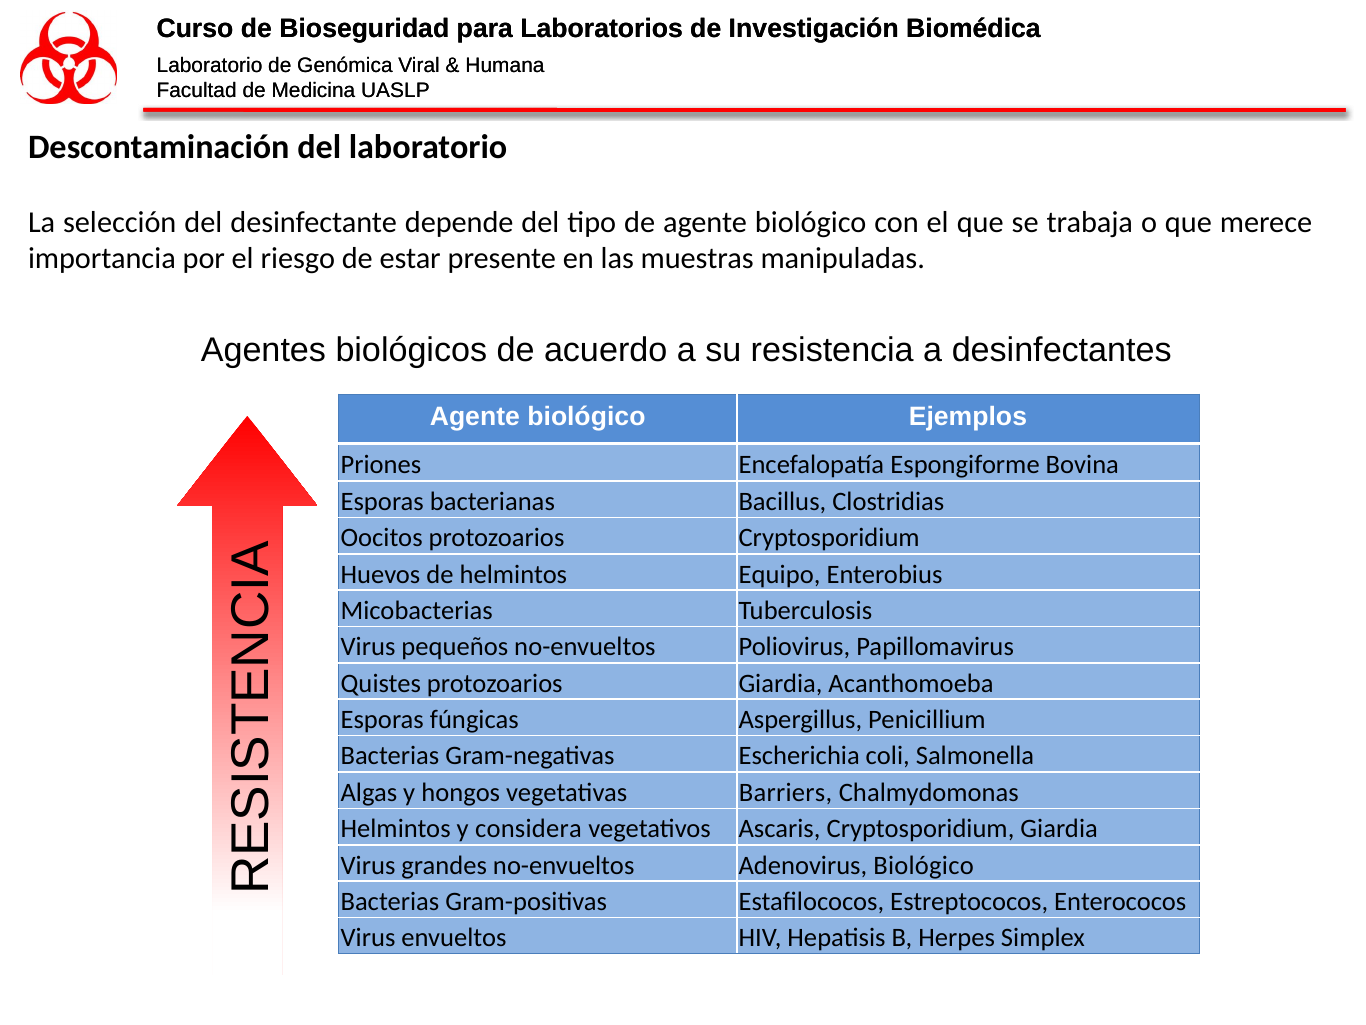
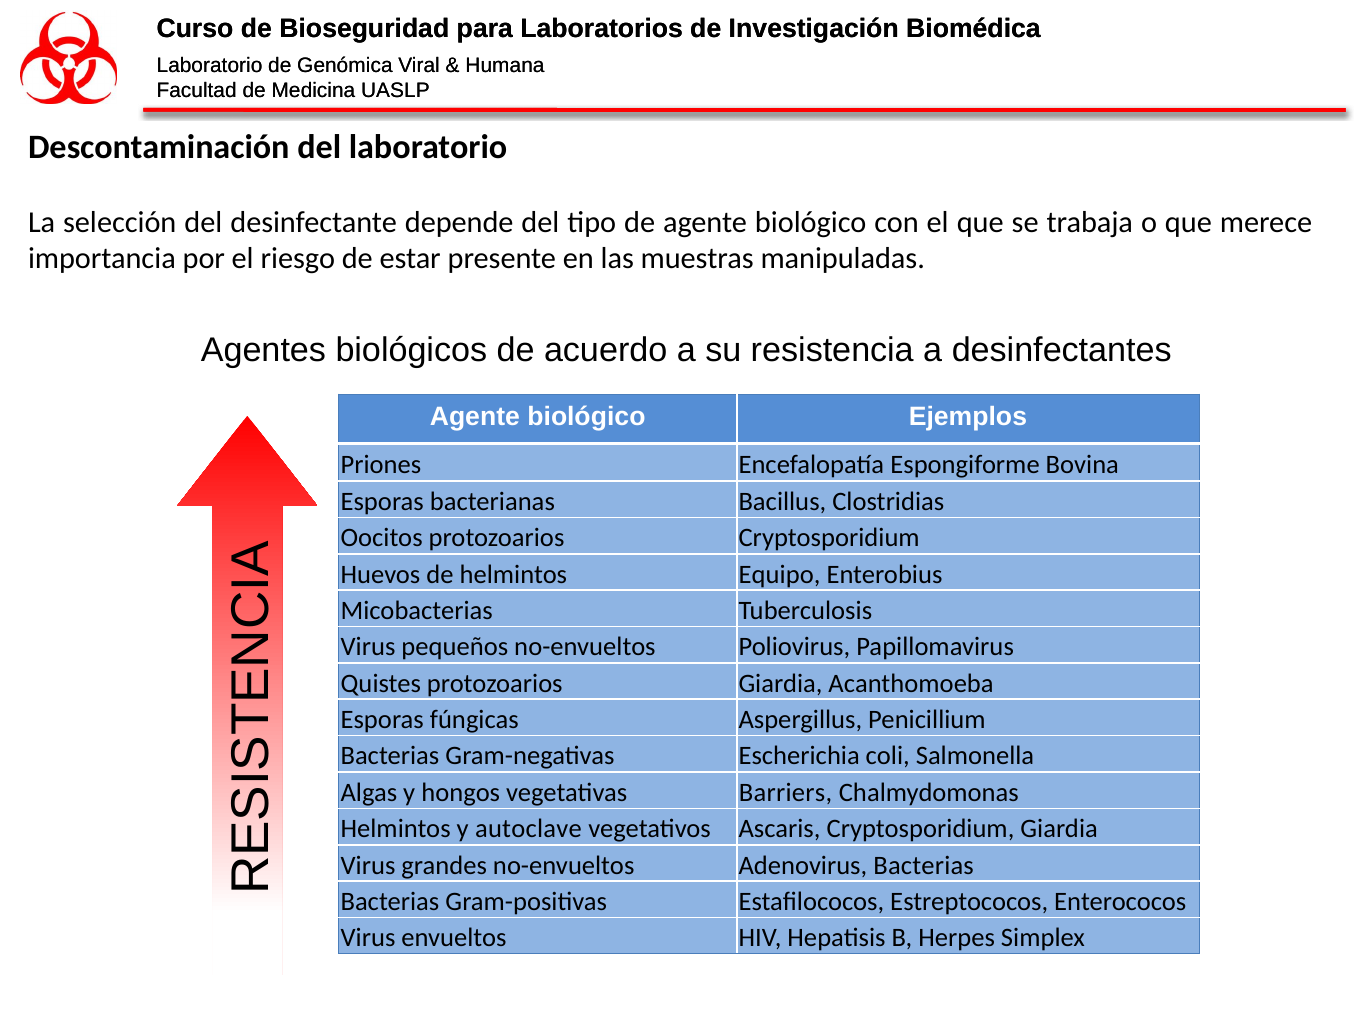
considera: considera -> autoclave (528, 829)
Adenovirus Biológico: Biológico -> Bacterias (924, 865)
